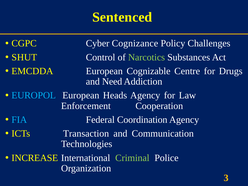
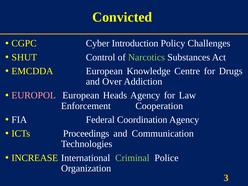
Sentenced: Sentenced -> Convicted (122, 17)
Cognizance: Cognizance -> Introduction (135, 43)
Cognizable: Cognizable -> Knowledge (149, 71)
Need: Need -> Over (112, 82)
EUROPOL colour: light blue -> pink (34, 95)
FIA colour: light blue -> white (19, 120)
Transaction: Transaction -> Proceedings (86, 134)
